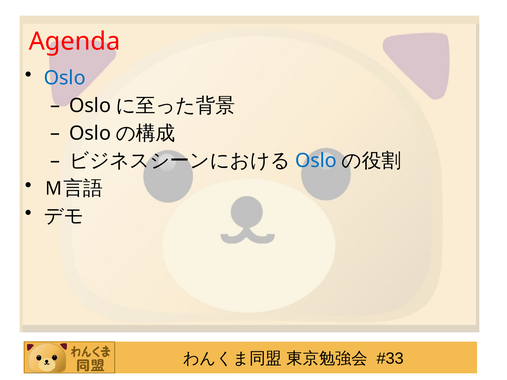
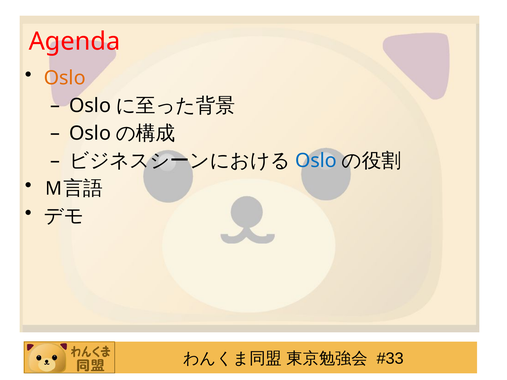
Oslo colour: blue -> orange (65, 78)
